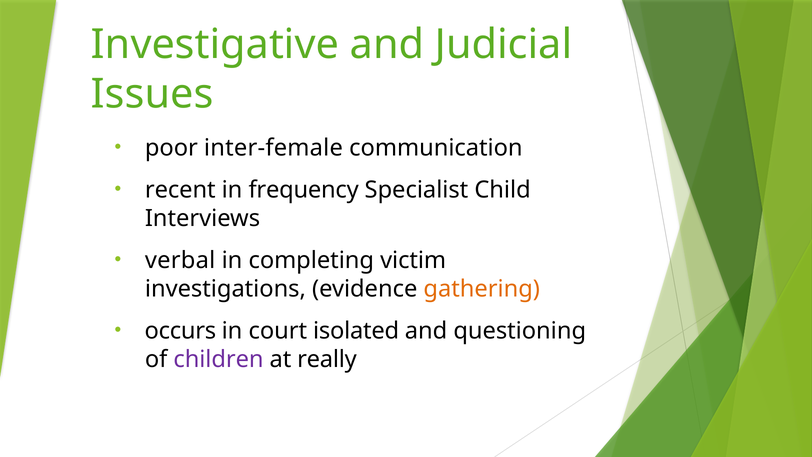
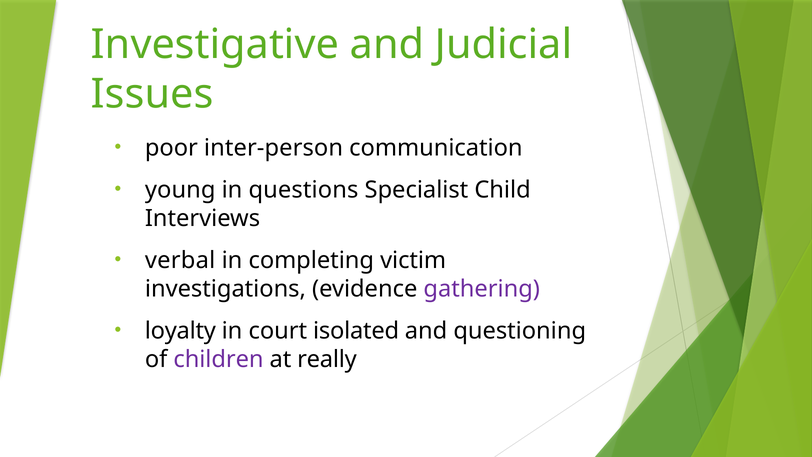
inter-female: inter-female -> inter-person (274, 148)
recent: recent -> young (180, 190)
frequency: frequency -> questions (303, 190)
gathering colour: orange -> purple (482, 289)
occurs: occurs -> loyalty (180, 331)
